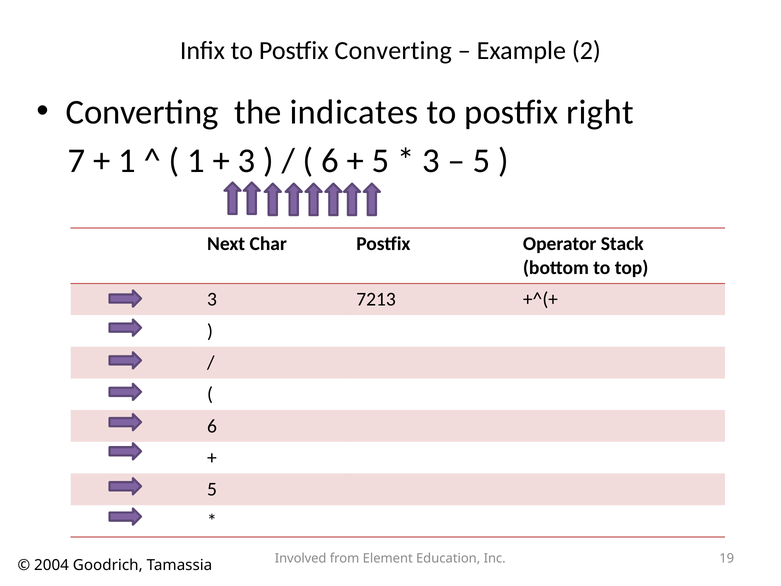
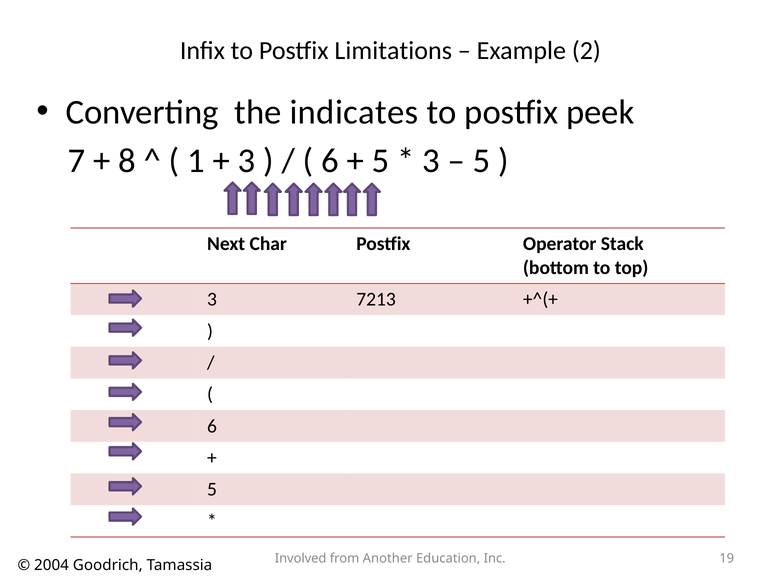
Postfix Converting: Converting -> Limitations (393, 51)
right: right -> peek (600, 112)
1: 1 -> 8 (127, 161)
Element: Element -> Another (388, 558)
